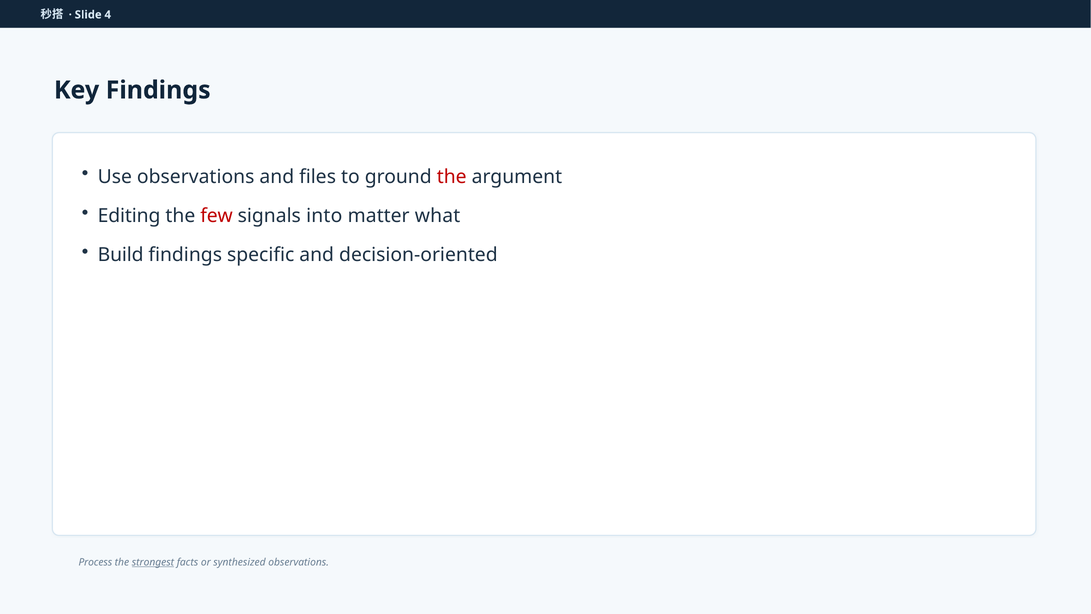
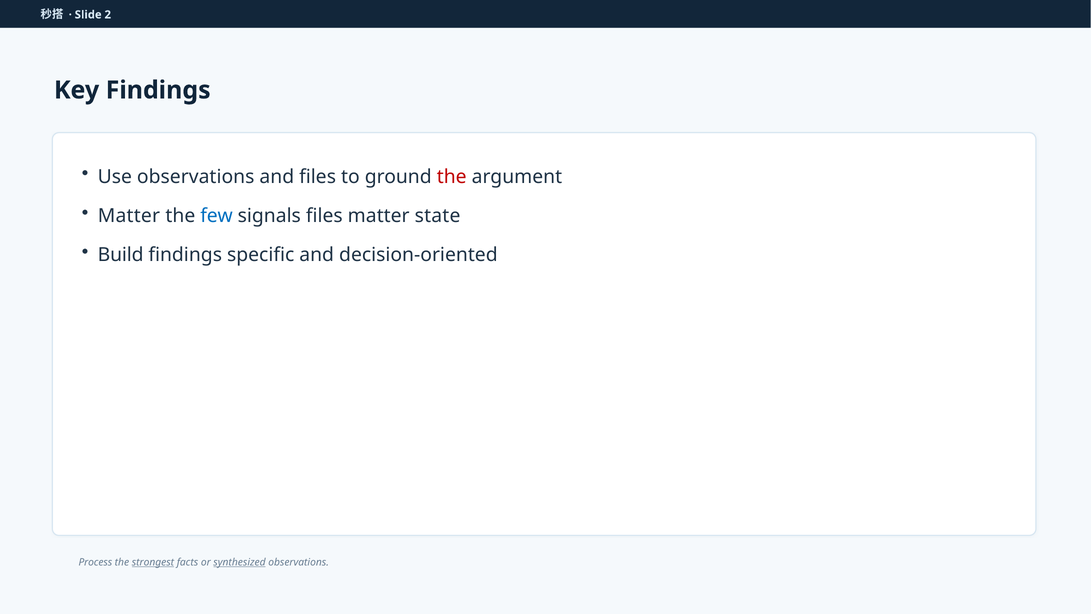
4: 4 -> 2 (108, 15)
Editing: Editing -> Matter (129, 216)
few colour: red -> blue (217, 216)
signals into: into -> files (324, 216)
what: what -> state (438, 216)
synthesized underline: none -> present (239, 562)
